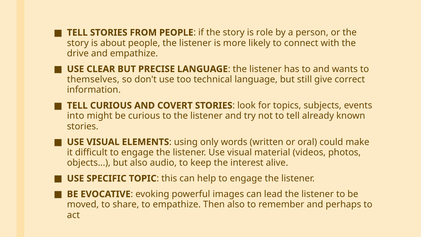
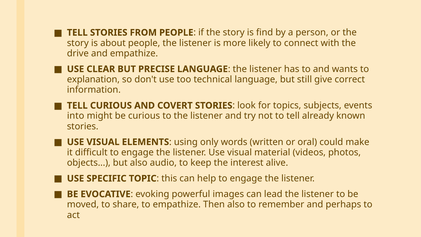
role: role -> find (265, 33)
themselves: themselves -> explanation (93, 79)
